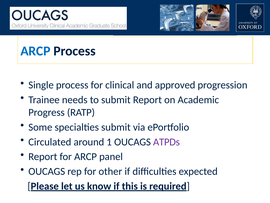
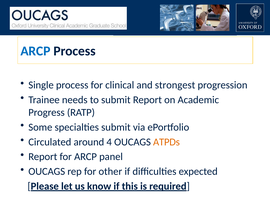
approved: approved -> strongest (175, 85)
1: 1 -> 4 (109, 142)
ATPDs colour: purple -> orange (166, 142)
